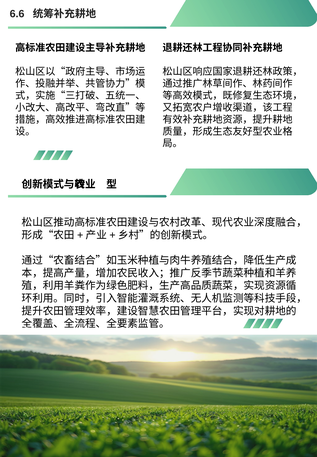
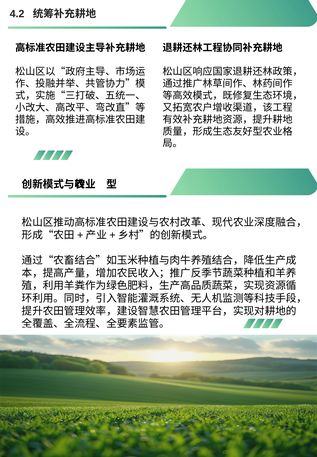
6.6: 6.6 -> 4.2 (17, 14)
